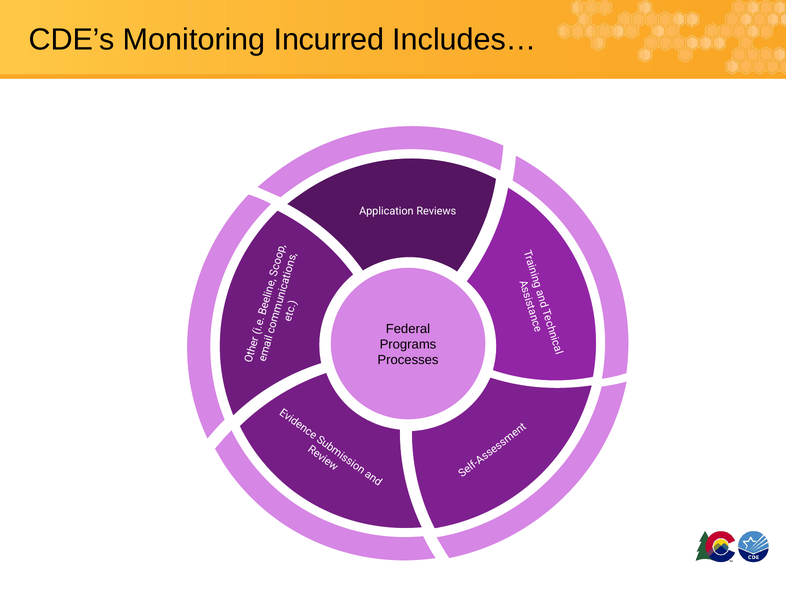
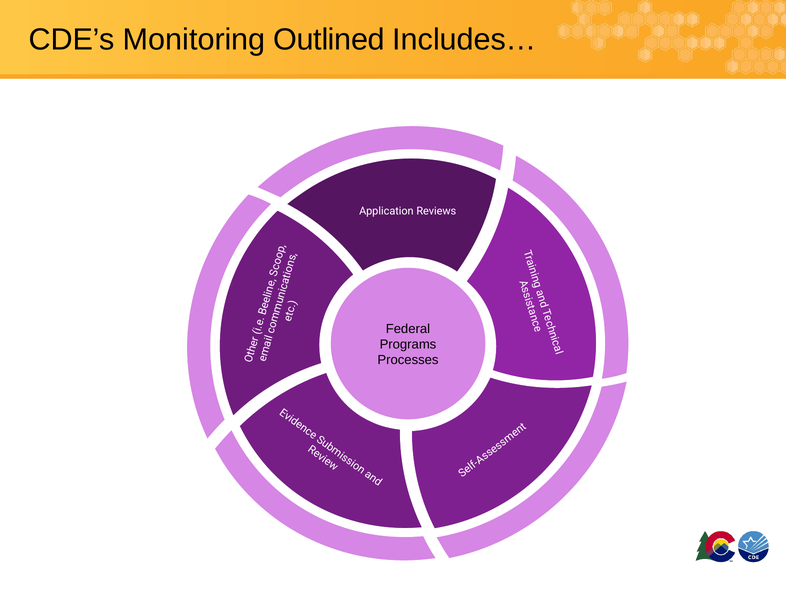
Incurred: Incurred -> Outlined (329, 40)
